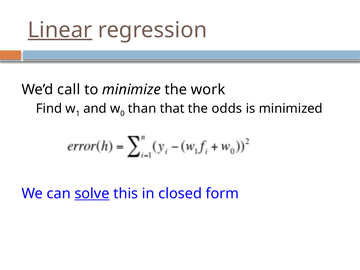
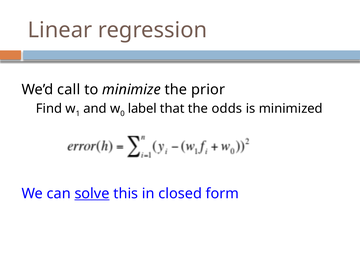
Linear underline: present -> none (60, 30)
work: work -> prior (208, 89)
than: than -> label (142, 109)
